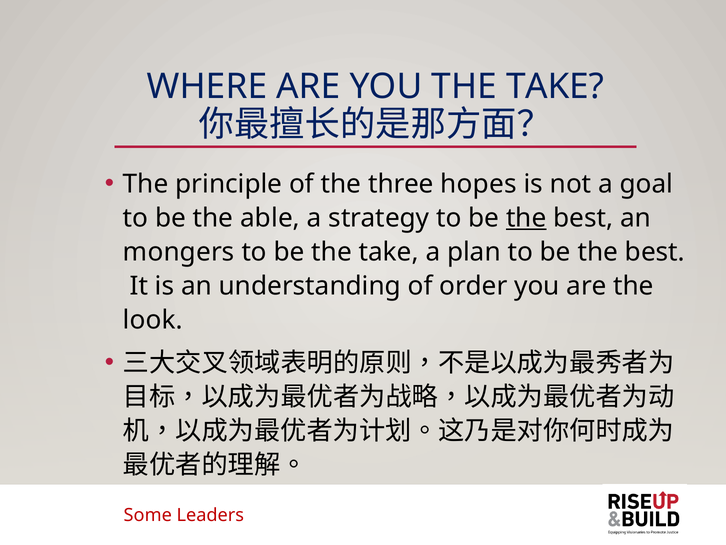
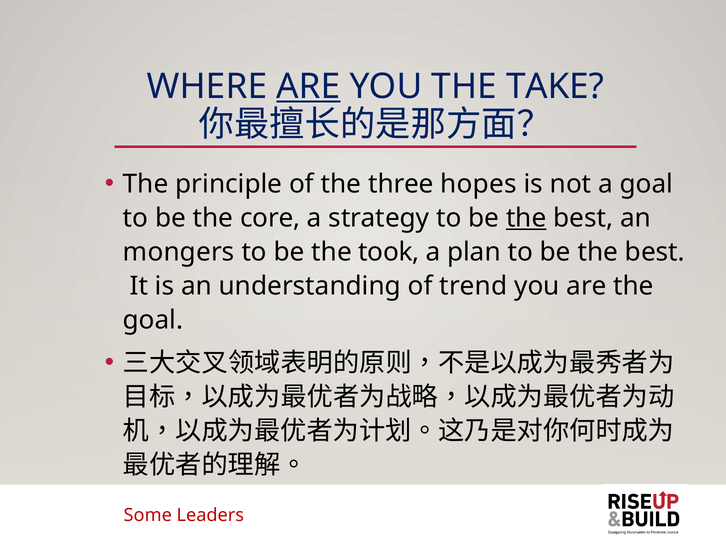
ARE underline: none -> present (308, 86)
able: able -> core (270, 218)
be the take: take -> took (389, 252)
order: order -> trend (473, 286)
look: look -> goal (153, 320)
